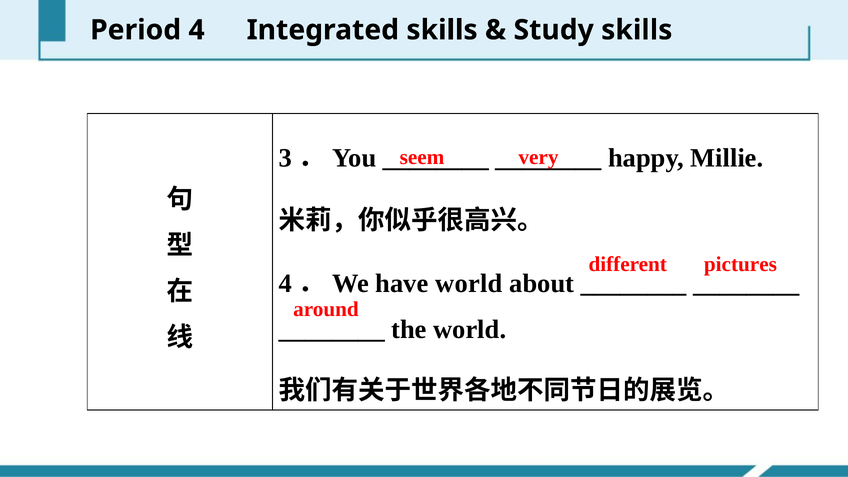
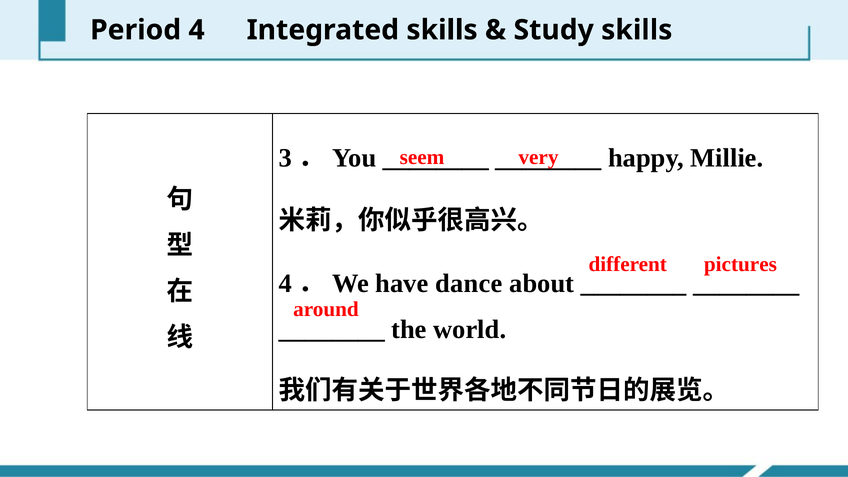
have world: world -> dance (469, 284)
